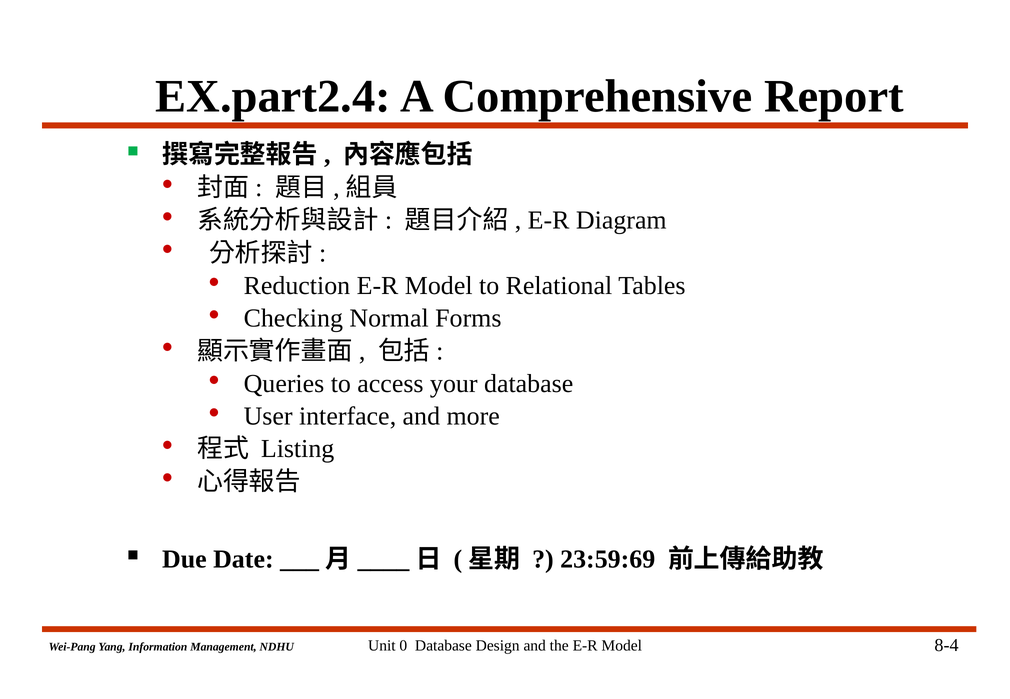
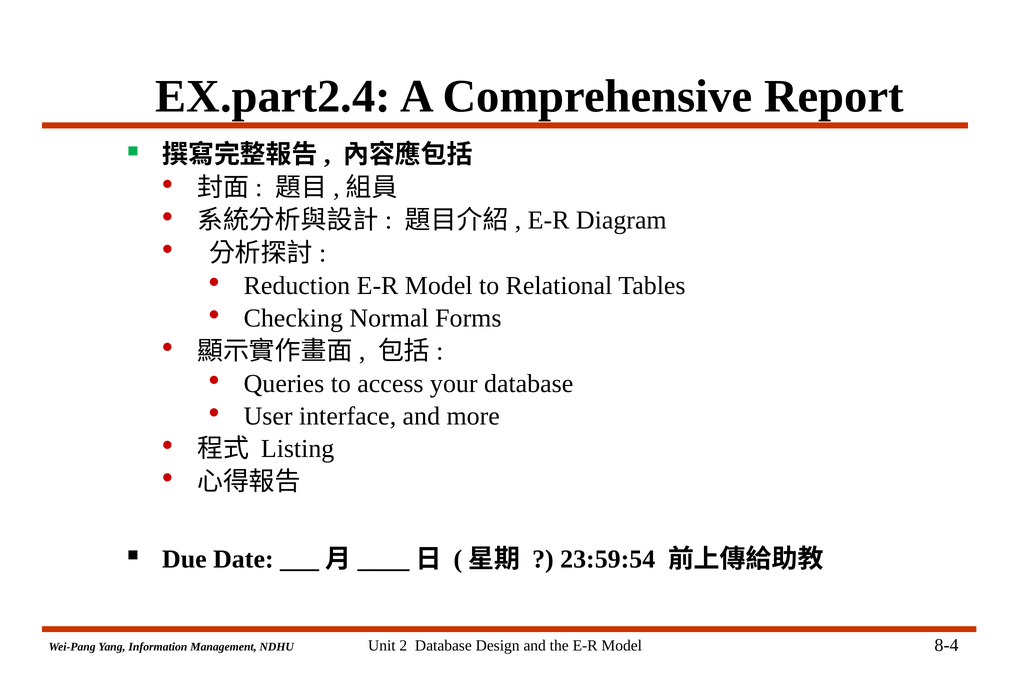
23:59:69: 23:59:69 -> 23:59:54 (608, 559)
0: 0 -> 2 (403, 646)
